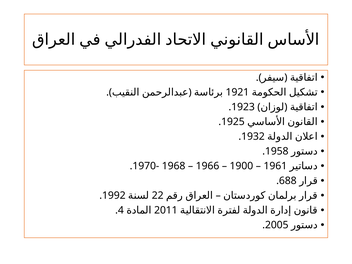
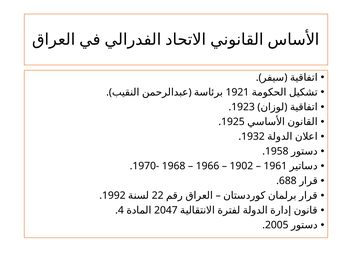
1900: 1900 -> 1902 (241, 166)
2011: 2011 -> 2047 (166, 210)
